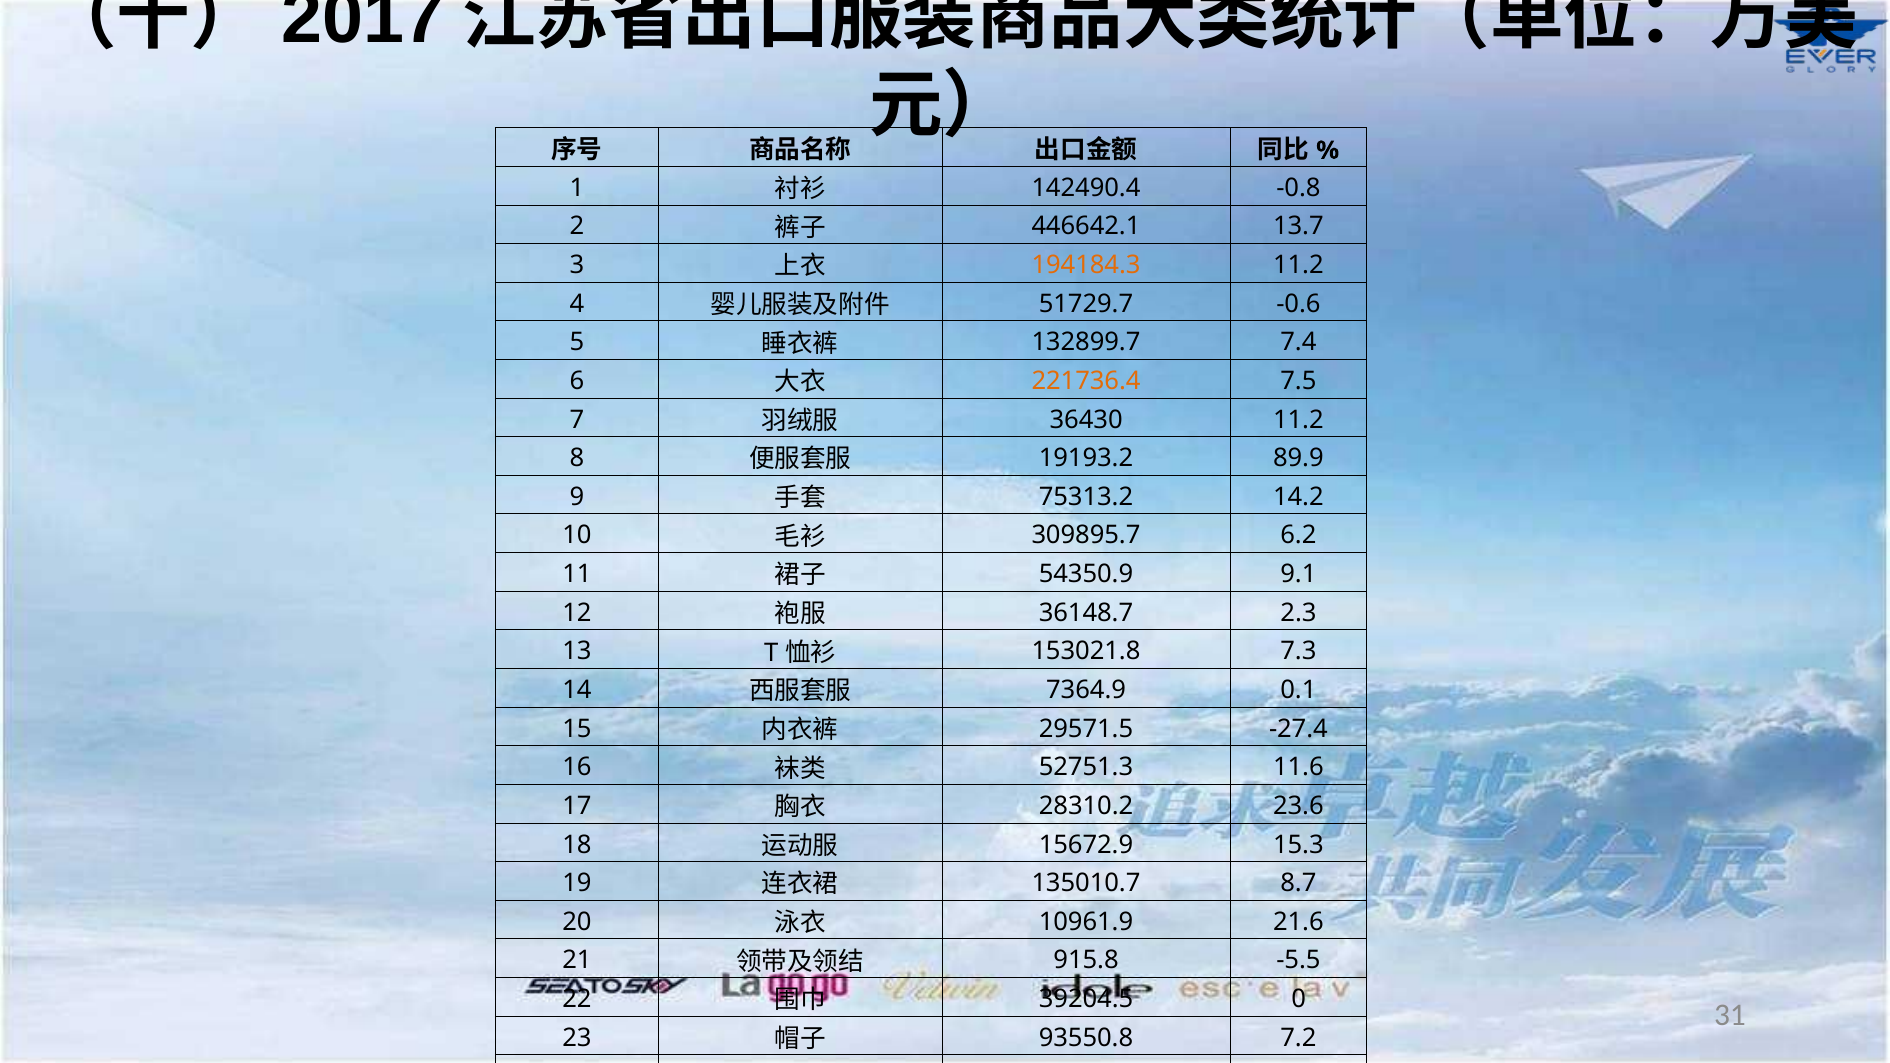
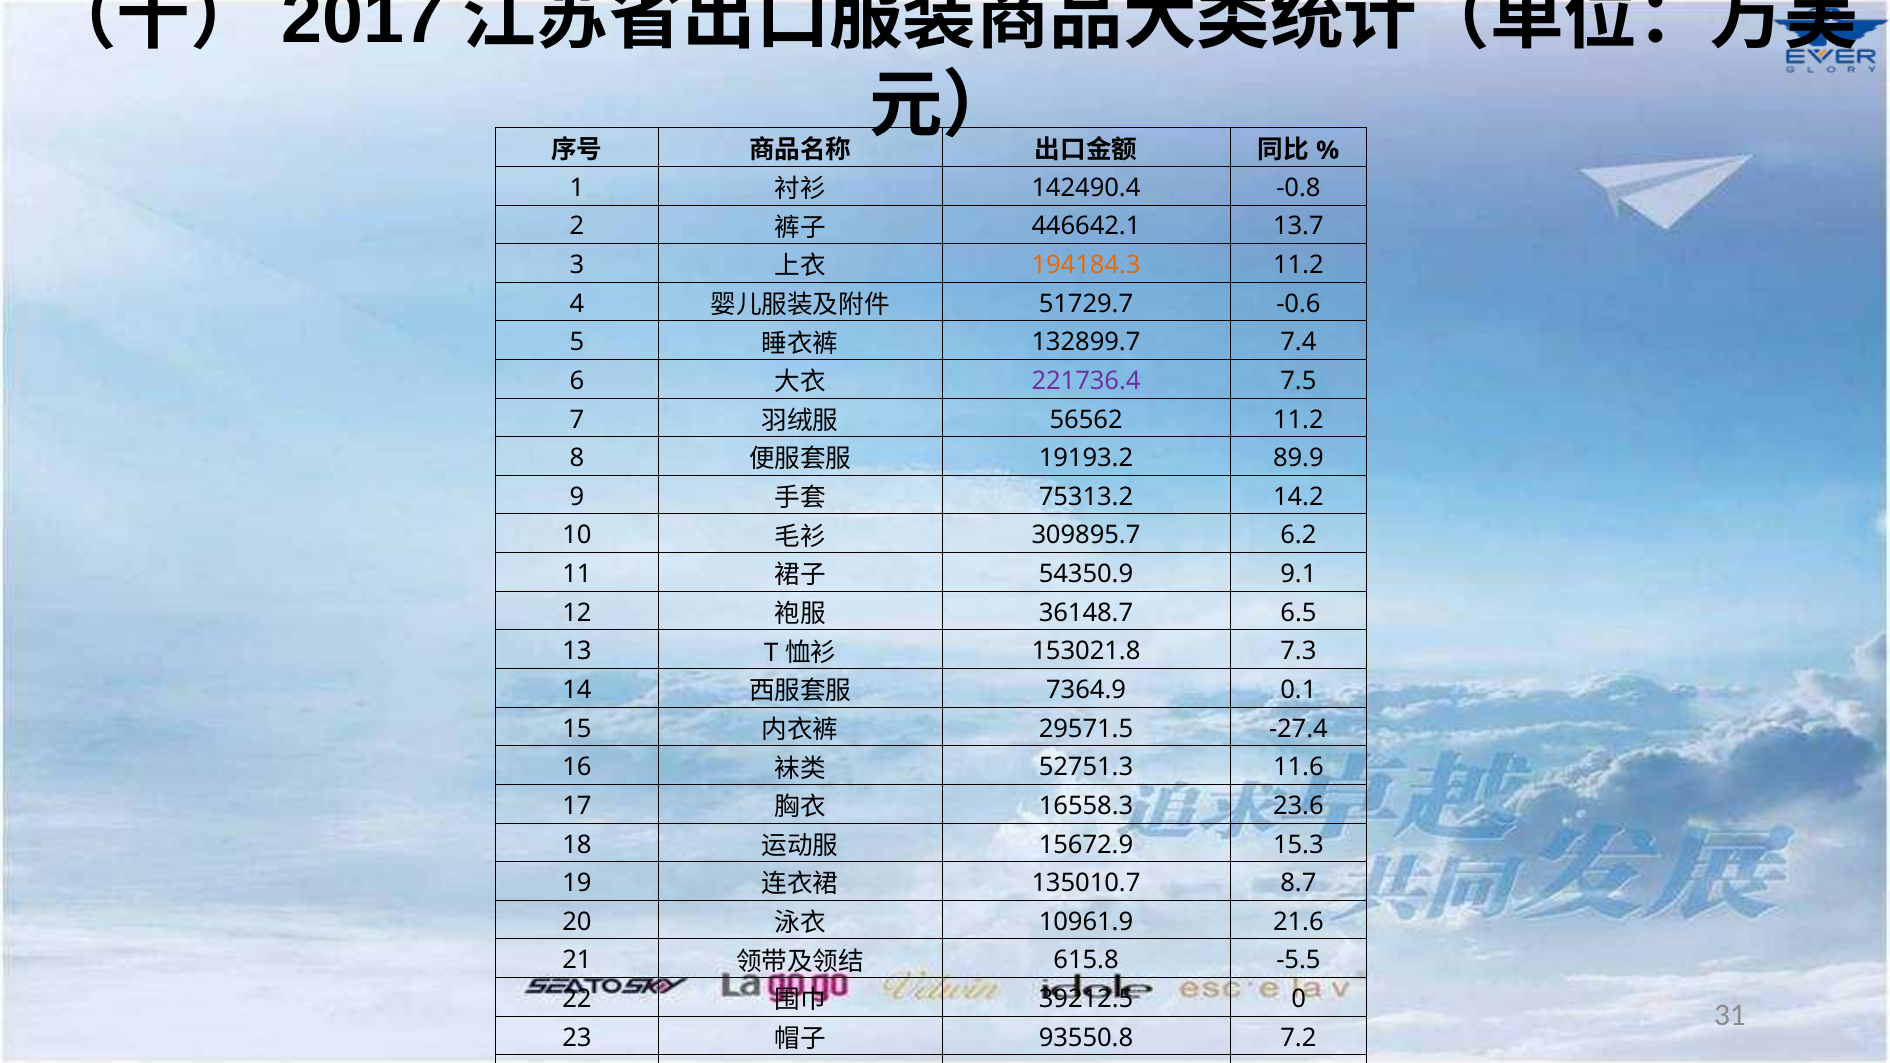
221736.4 colour: orange -> purple (1086, 381)
36430: 36430 -> 56562 (1086, 420)
2.3: 2.3 -> 6.5 (1298, 613)
28310.2: 28310.2 -> 16558.3 (1086, 806)
915.8: 915.8 -> 615.8 (1086, 961)
39204.5: 39204.5 -> 39212.5 (1086, 999)
